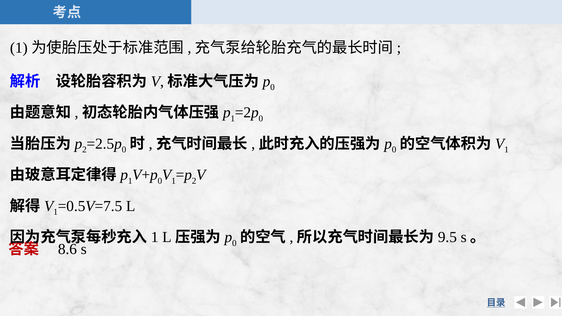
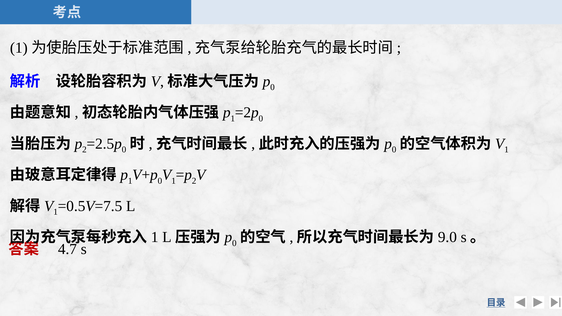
9.5: 9.5 -> 9.0 (447, 237)
8.6: 8.6 -> 4.7 (67, 249)
